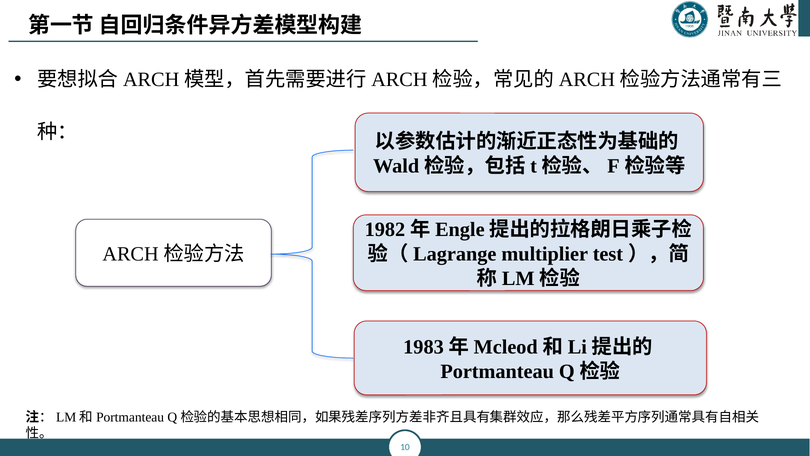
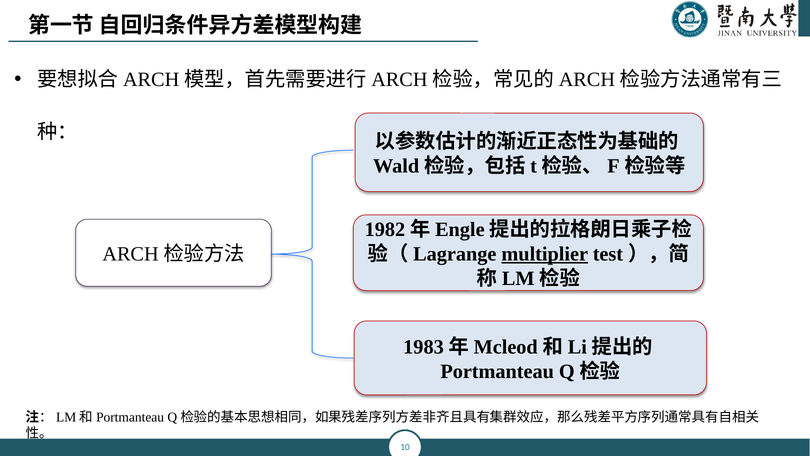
multiplier underline: none -> present (545, 254)
